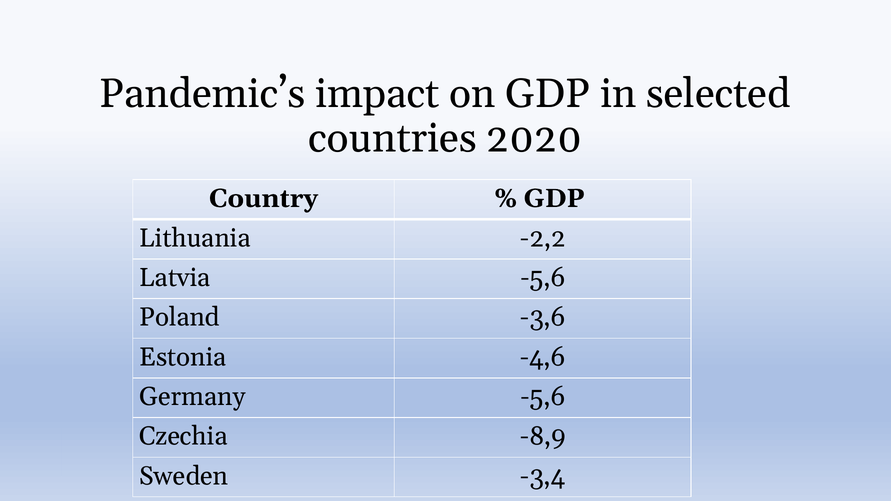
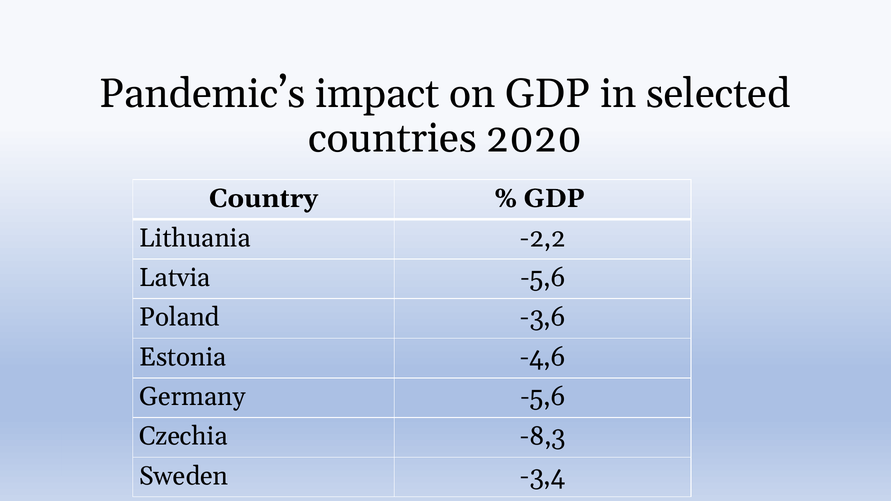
-8,9: -8,9 -> -8,3 (543, 436)
